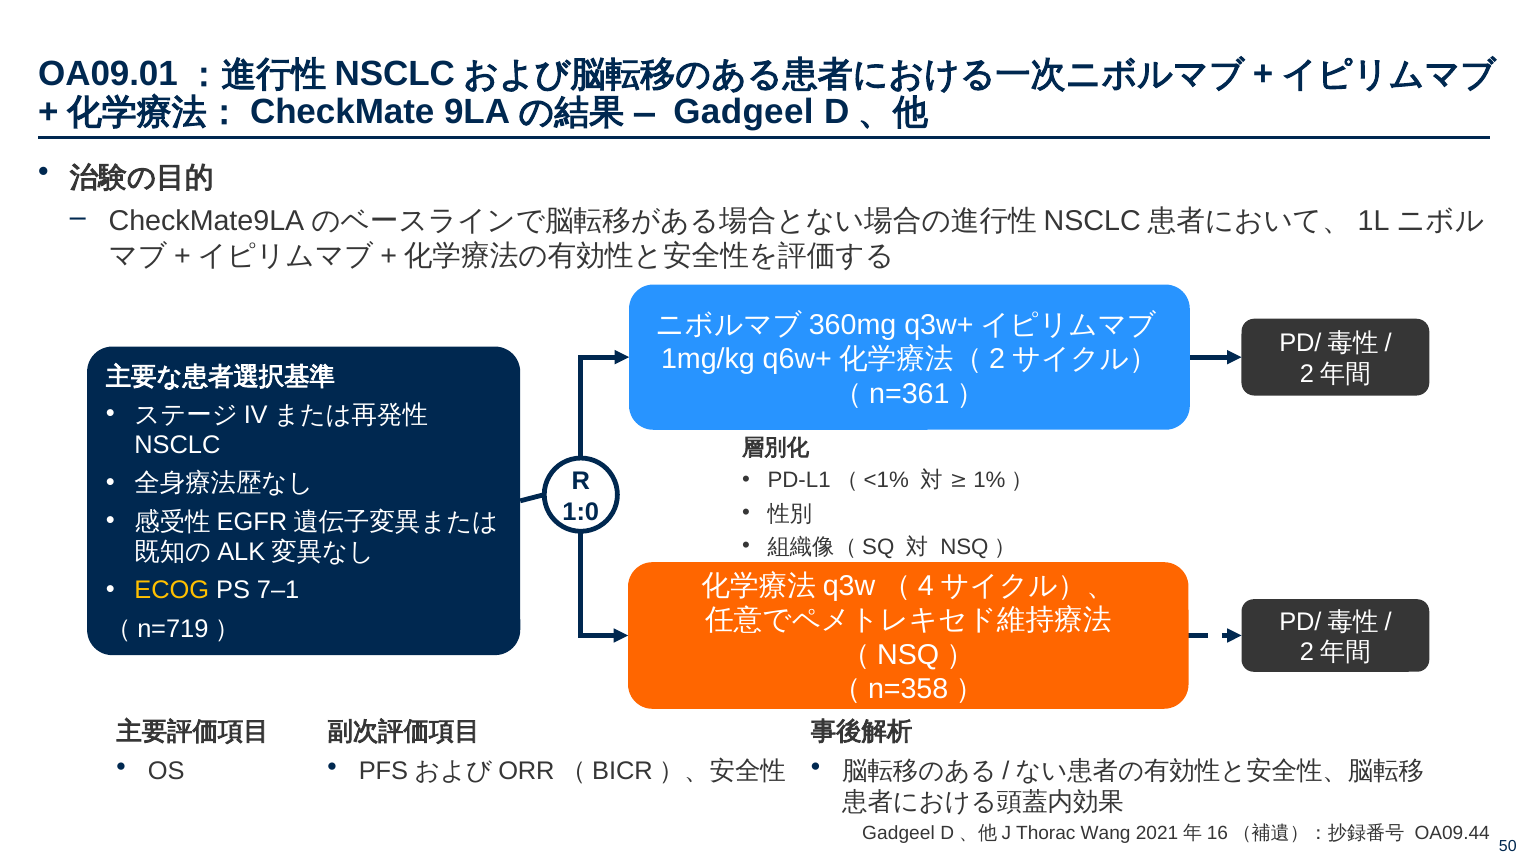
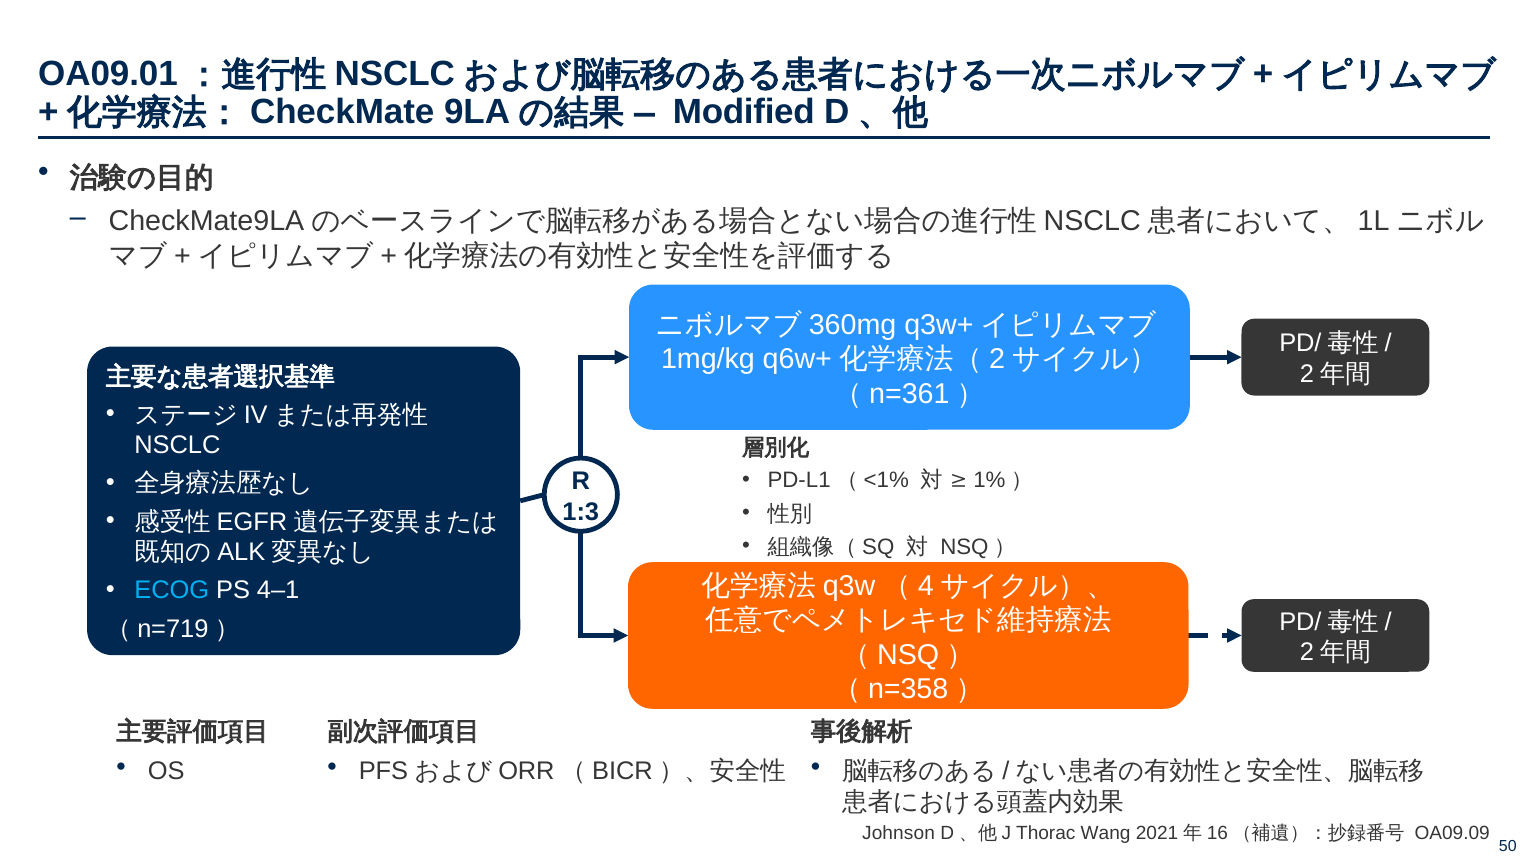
Gadgeel: Gadgeel -> Modified (744, 112)
1:0: 1:0 -> 1:3 (581, 511)
ECOG colour: yellow -> light blue (172, 590)
7–1: 7–1 -> 4–1 (278, 590)
Gadgeel: Gadgeel -> Johnson (899, 832)
OA09.44: OA09.44 -> OA09.09 (1452, 832)
